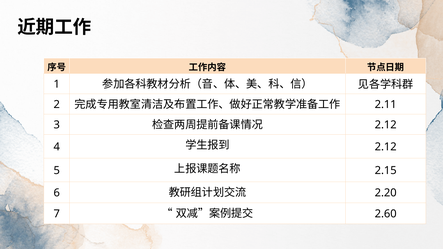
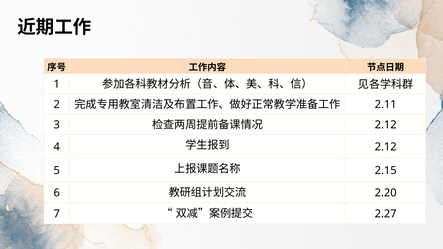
2.60: 2.60 -> 2.27 (386, 214)
